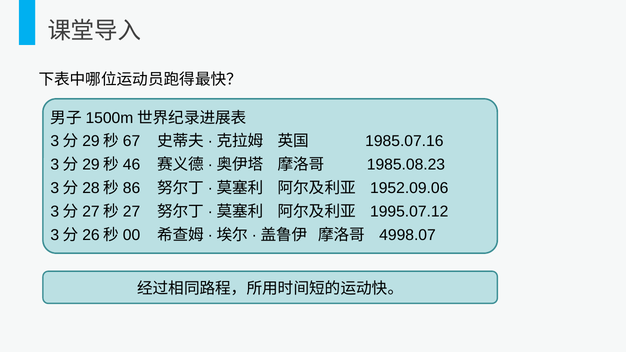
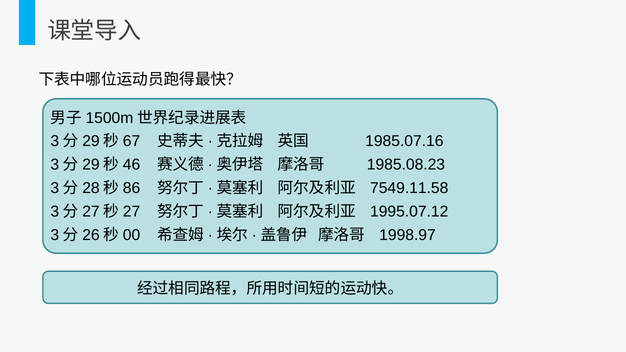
1952.09.06: 1952.09.06 -> 7549.11.58 (409, 188)
4998.07: 4998.07 -> 1998.97 (407, 235)
